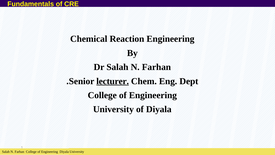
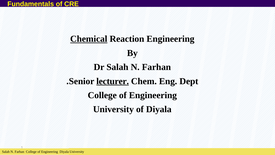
Chemical underline: none -> present (89, 39)
